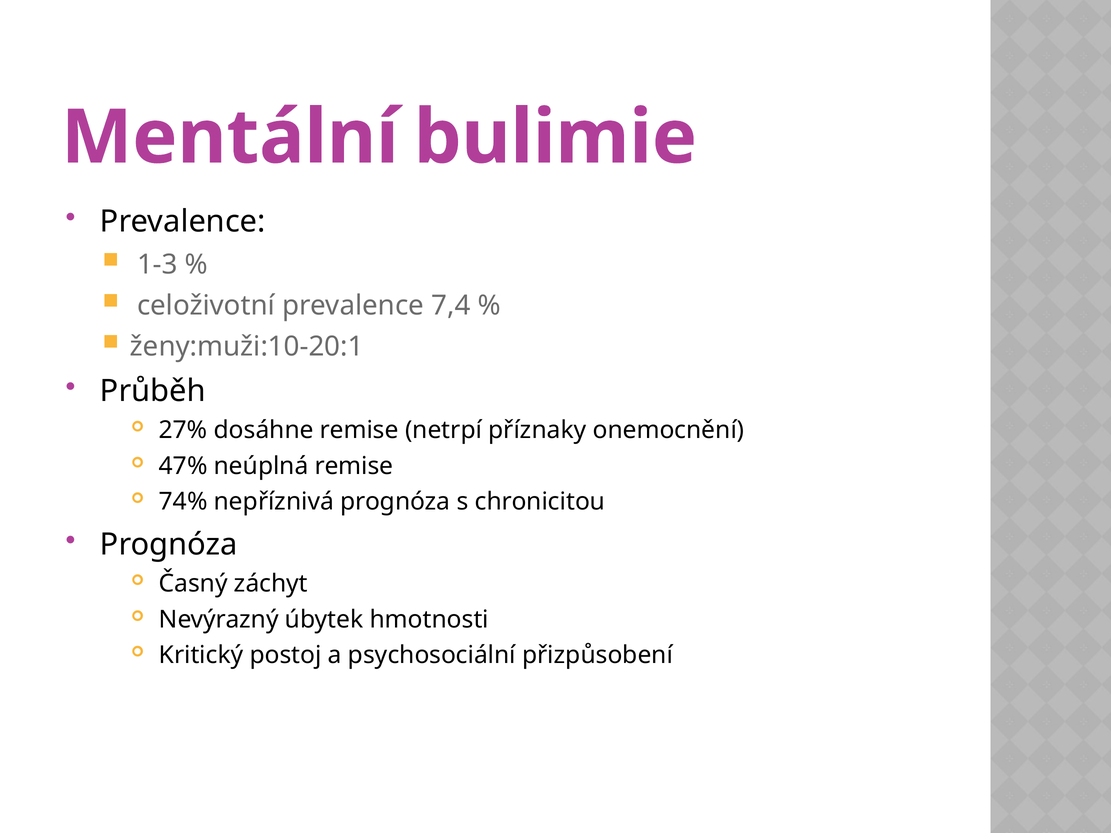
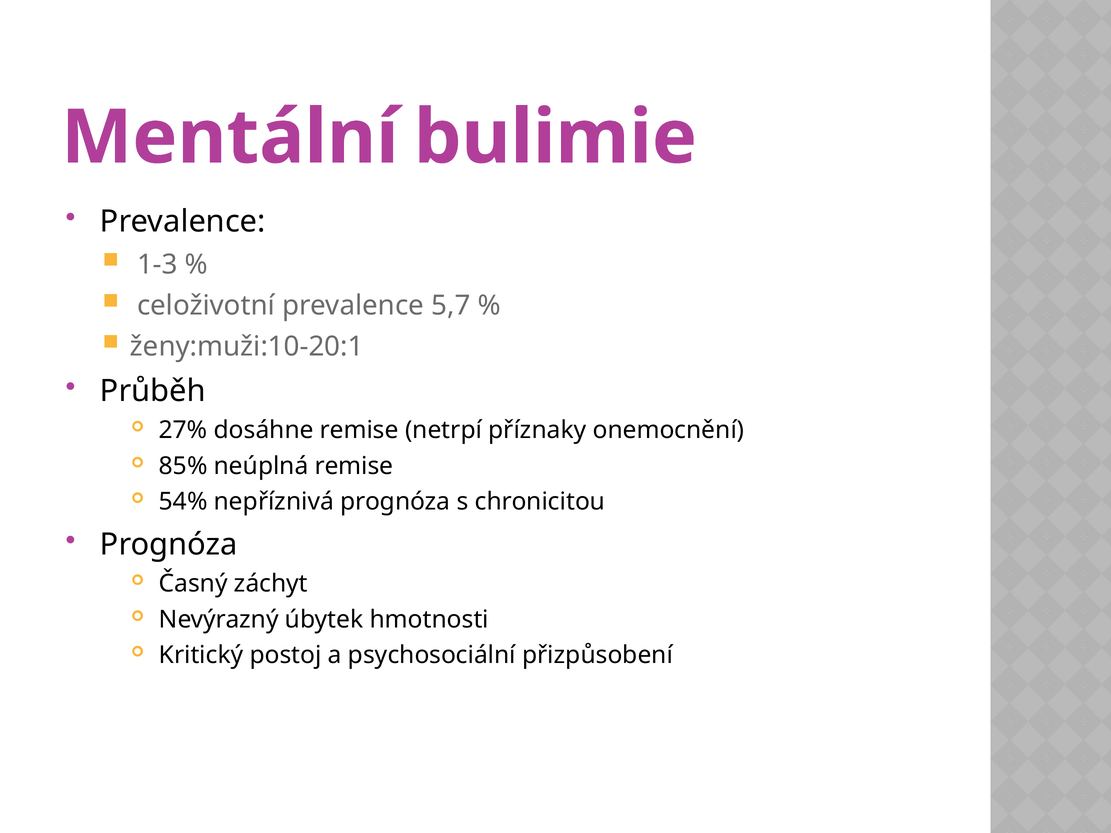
7,4: 7,4 -> 5,7 (451, 306)
47%: 47% -> 85% (183, 466)
74%: 74% -> 54% (183, 502)
